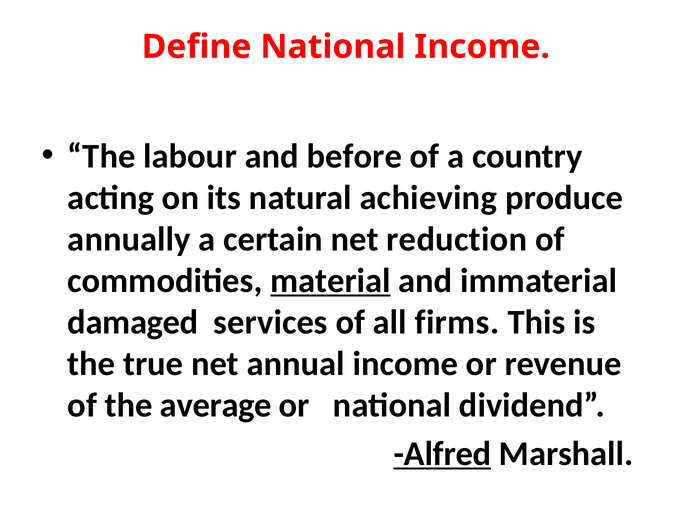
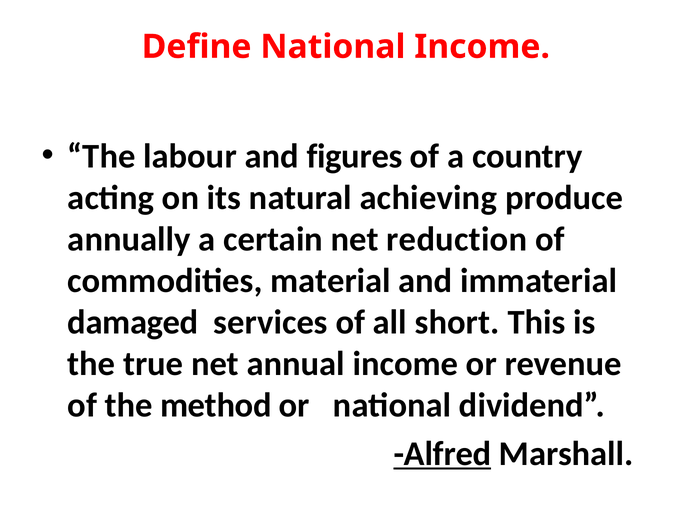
before: before -> figures (354, 156)
material underline: present -> none (331, 281)
firms: firms -> short (457, 322)
average: average -> method (216, 405)
